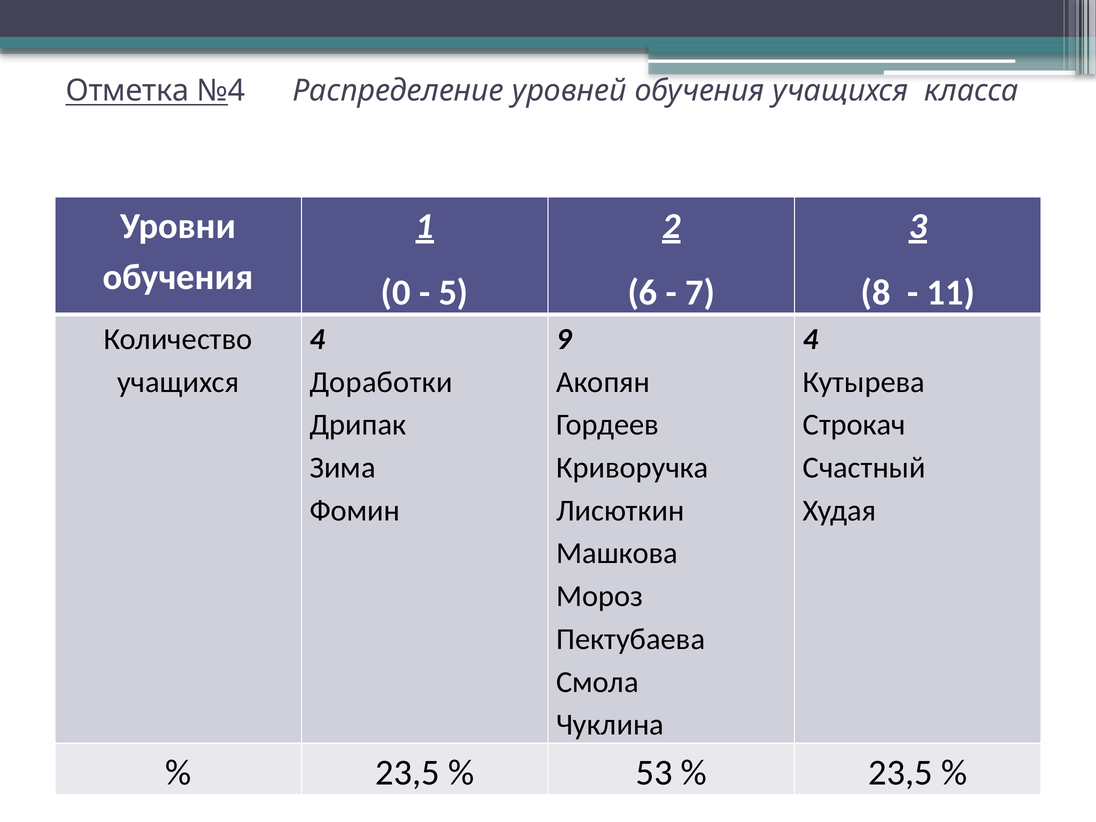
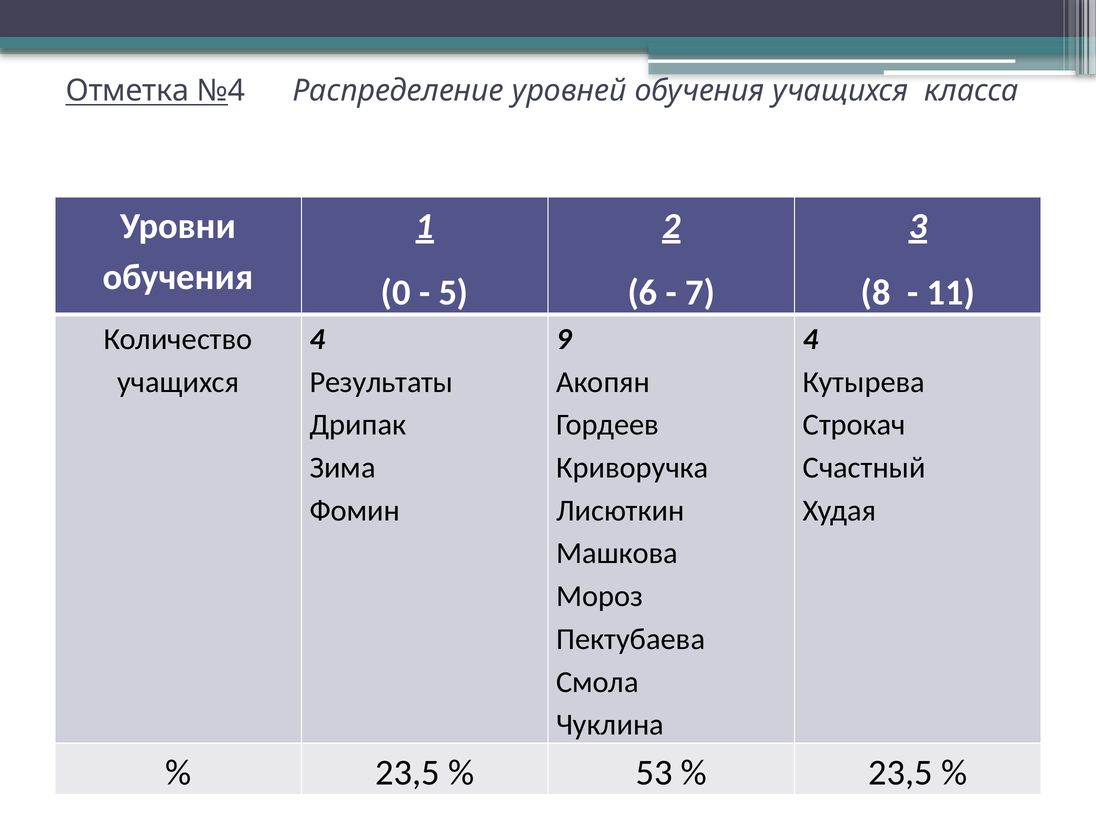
Доработки: Доработки -> Результаты (381, 382)
